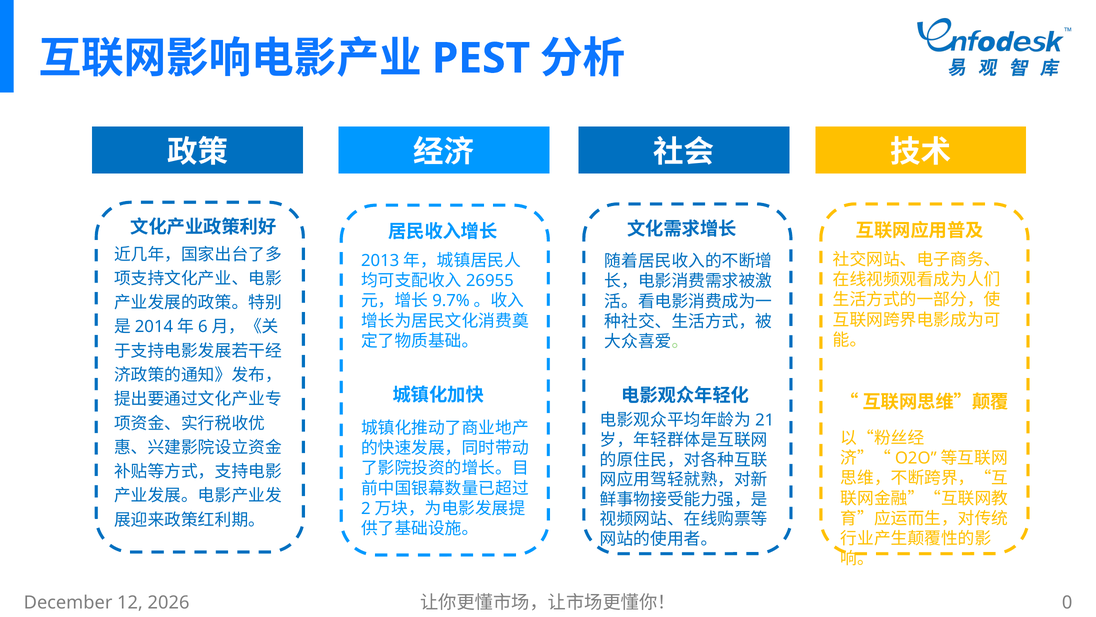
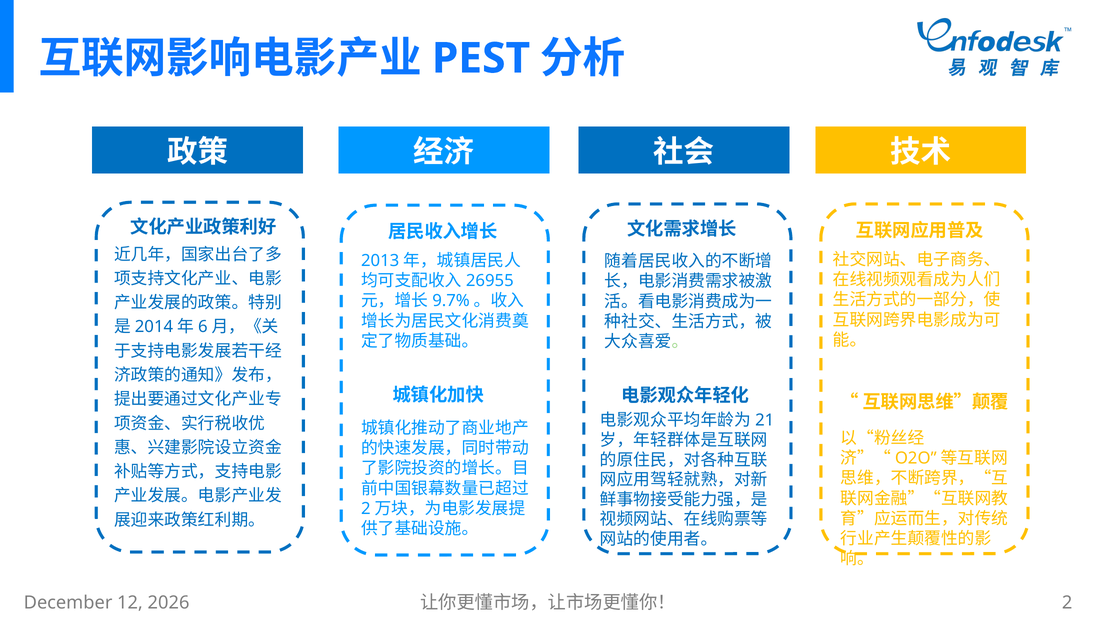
0: 0 -> 2 (1067, 602)
